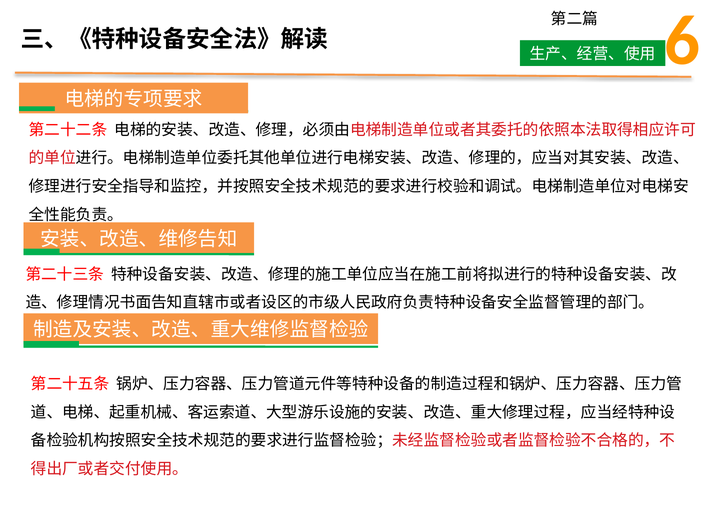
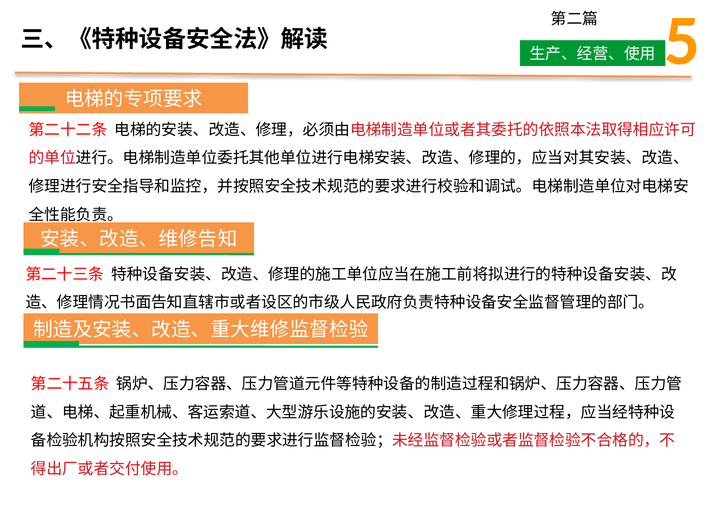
6: 6 -> 5 (682, 41)
